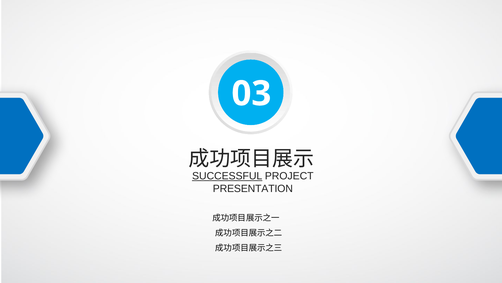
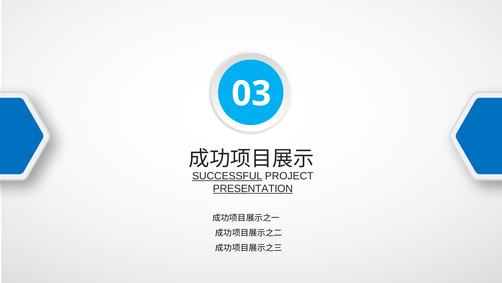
PRESENTATION underline: none -> present (253, 188)
